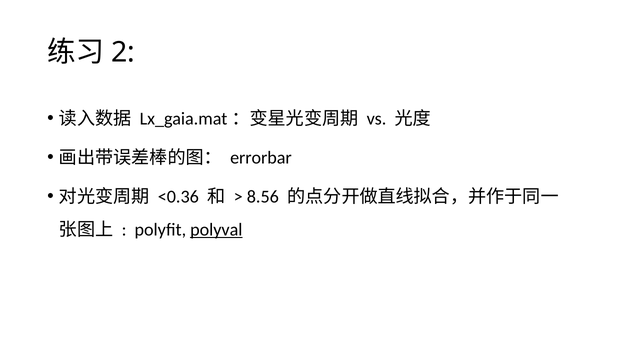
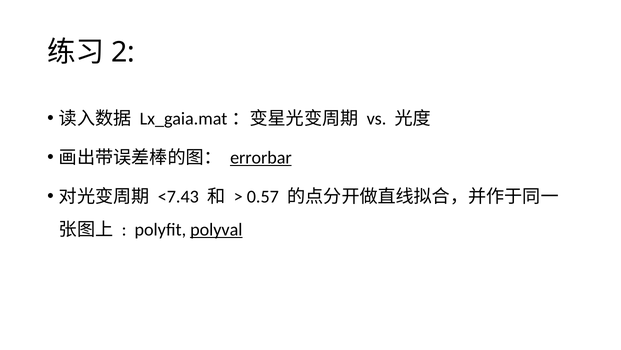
errorbar underline: none -> present (261, 157)
<0.36: <0.36 -> <7.43 (178, 197)
8.56: 8.56 -> 0.57 (263, 197)
